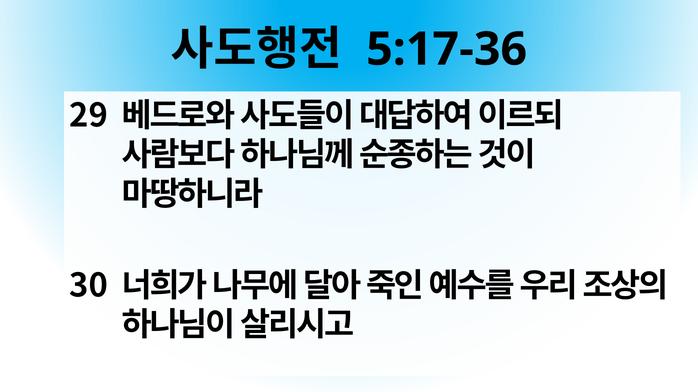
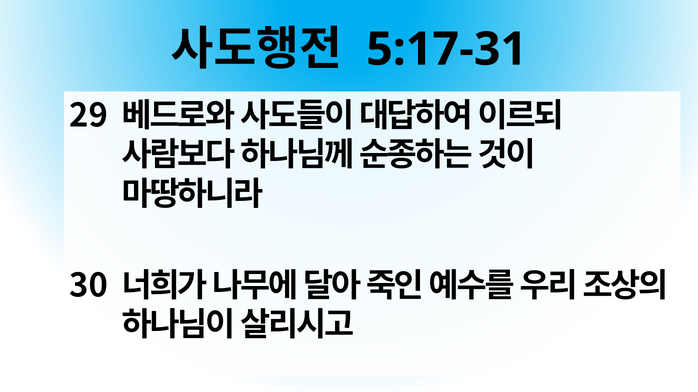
5:17-36: 5:17-36 -> 5:17-31 (447, 49)
